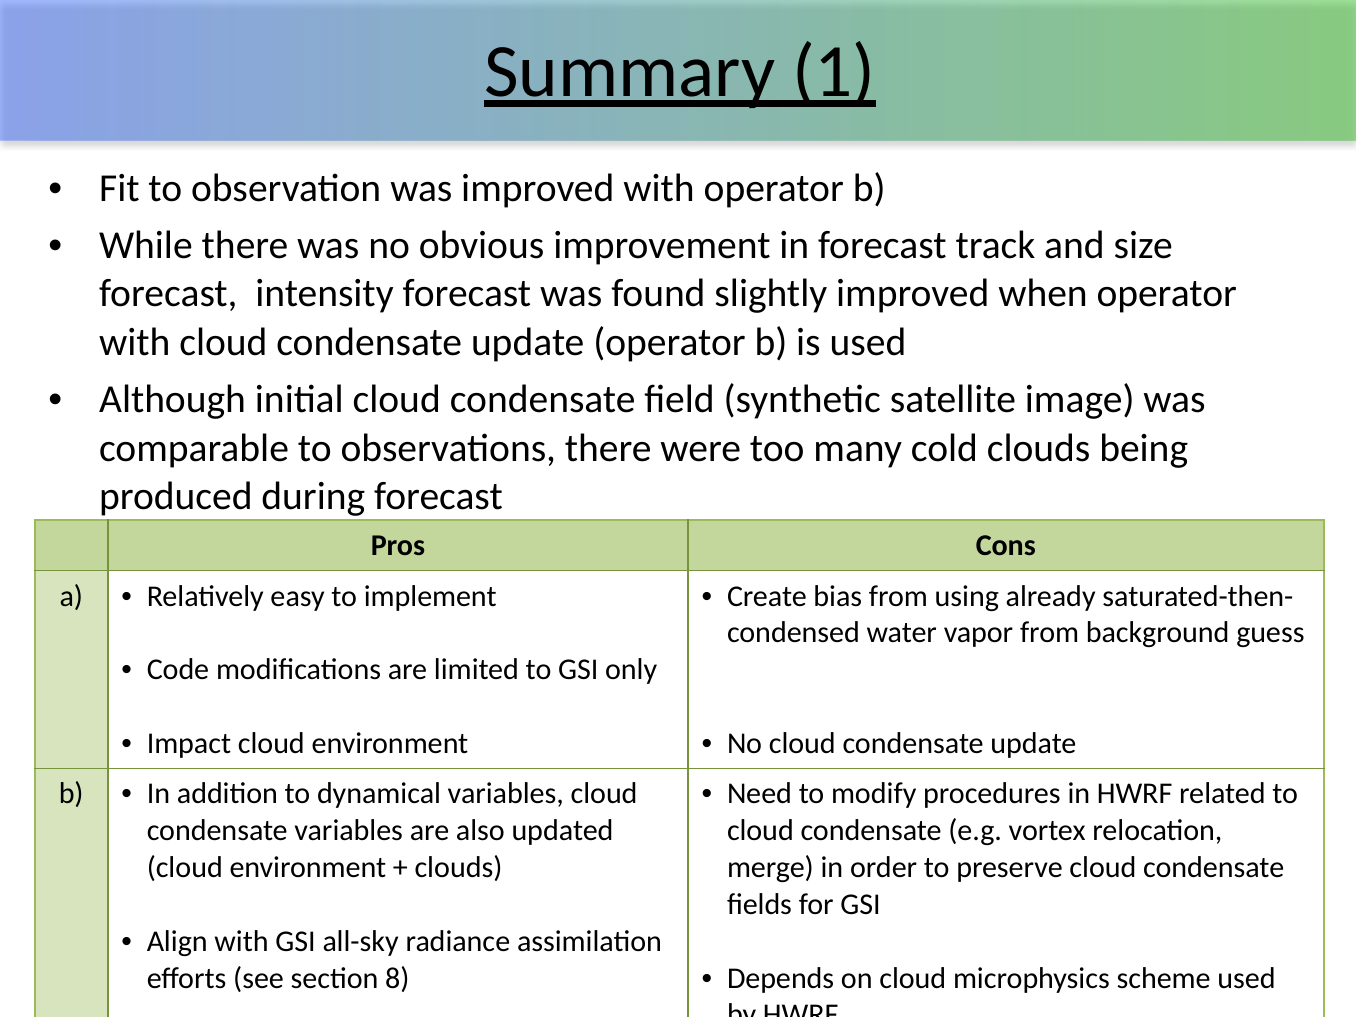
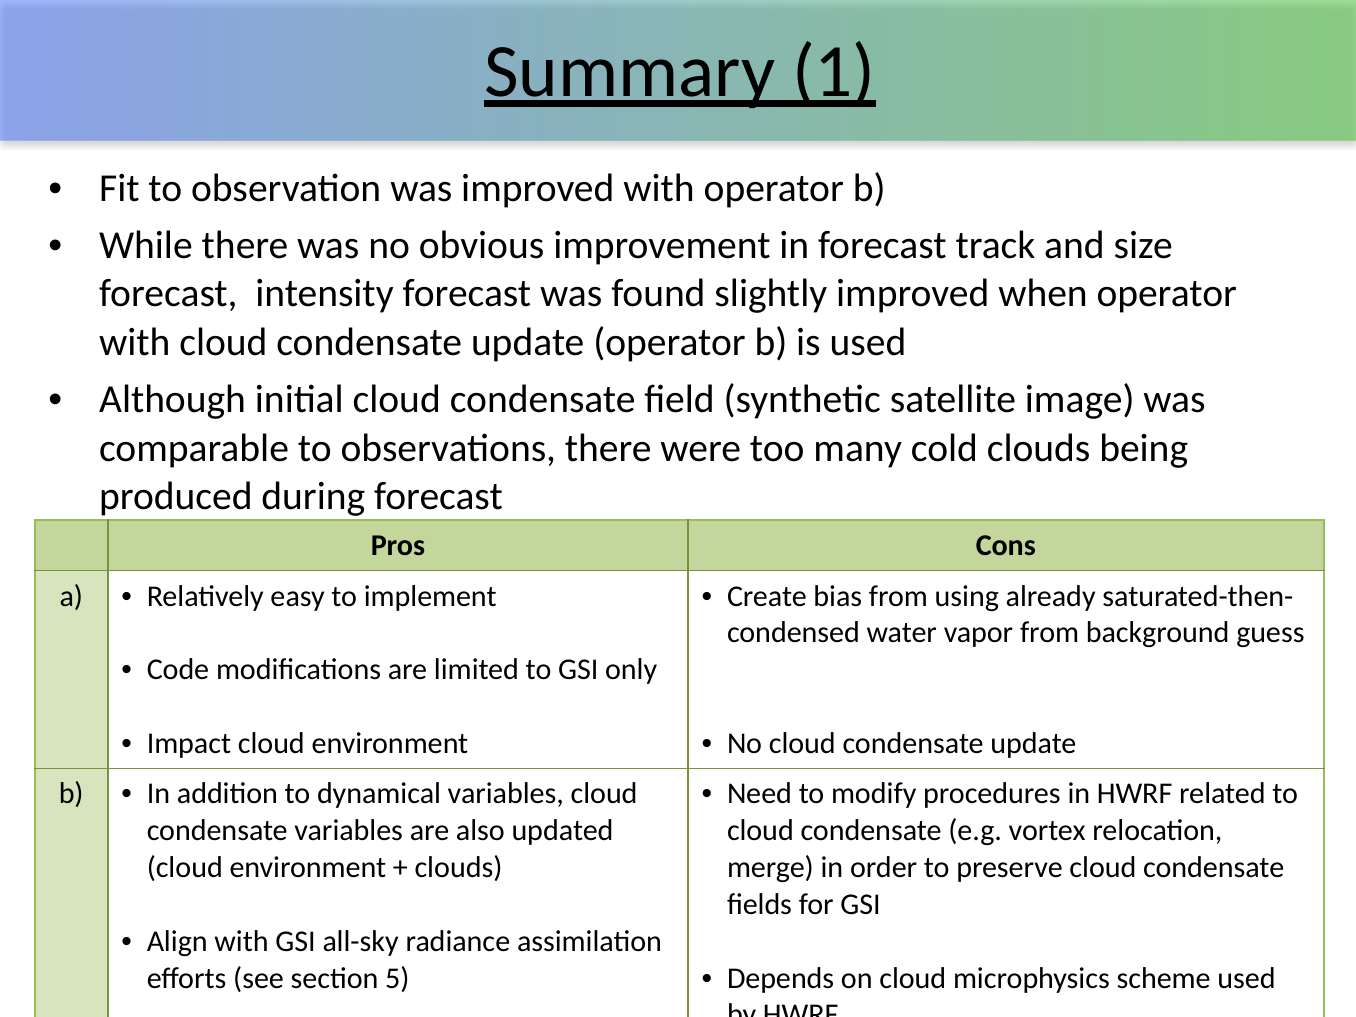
8: 8 -> 5 (397, 978)
